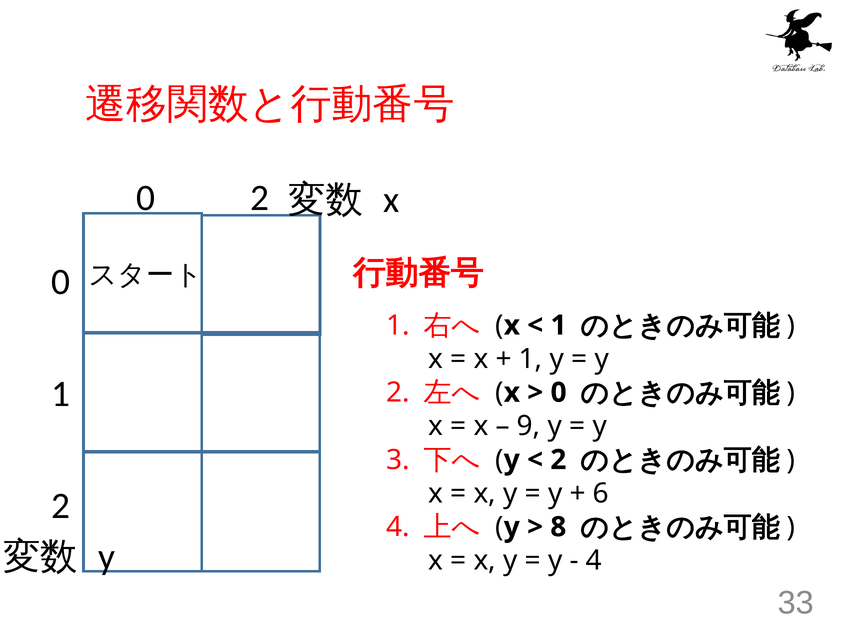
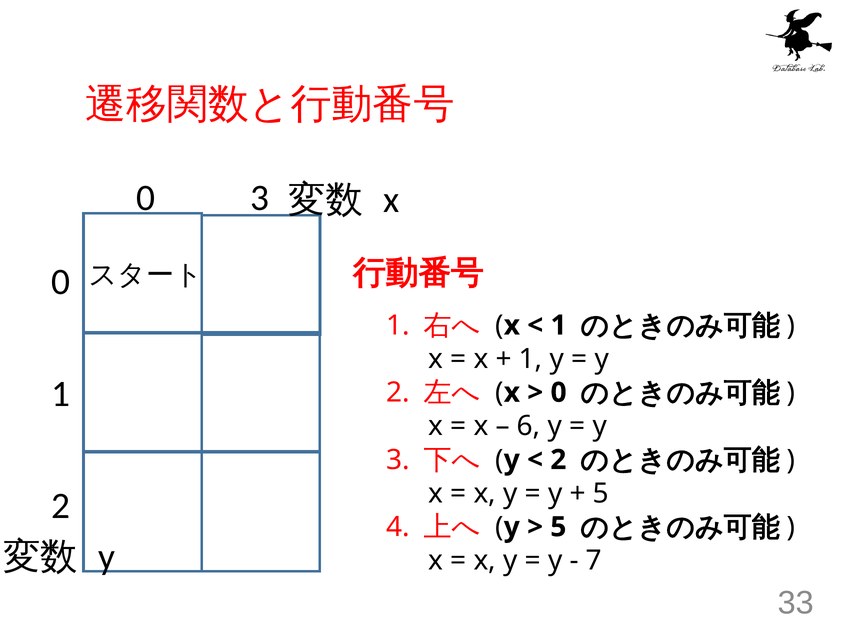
0 2: 2 -> 3 (260, 198)
9: 9 -> 6 (529, 427)
6: 6 -> 5 (601, 494)
8: 8 -> 5 (558, 528)
4: 4 -> 7 (594, 561)
